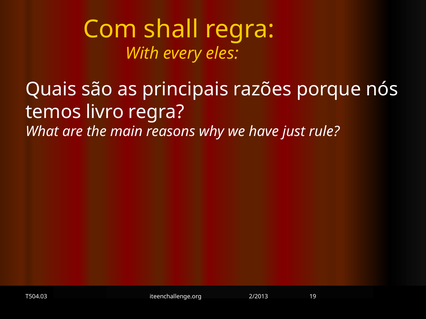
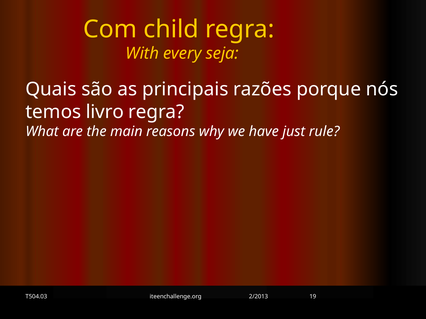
shall: shall -> child (171, 29)
eles: eles -> seja (222, 54)
